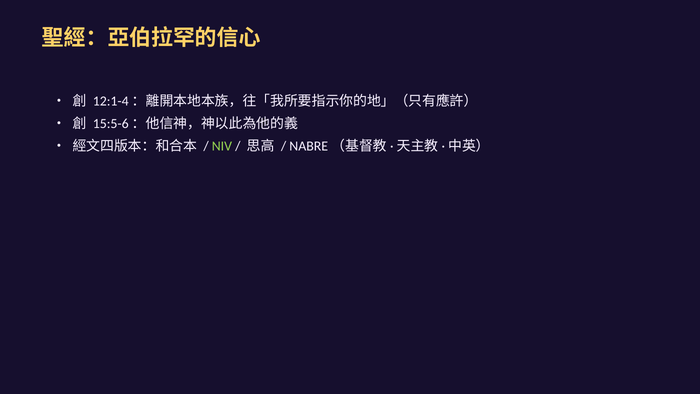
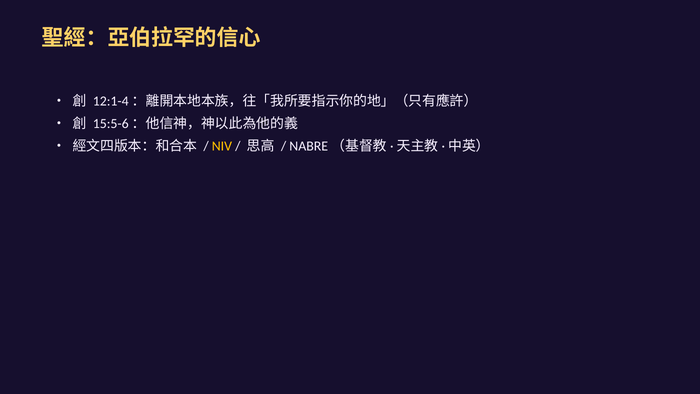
NIV colour: light green -> yellow (222, 146)
